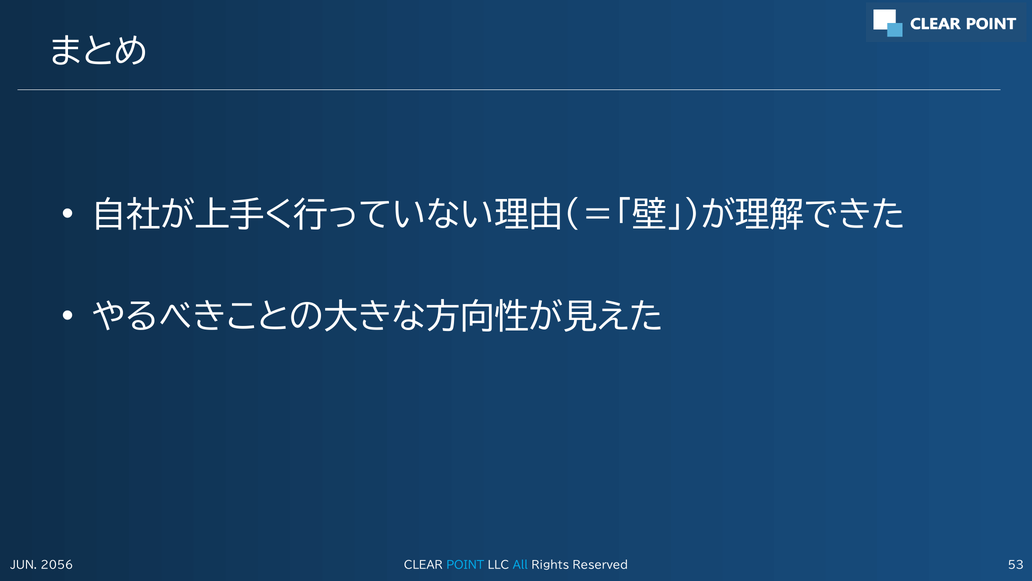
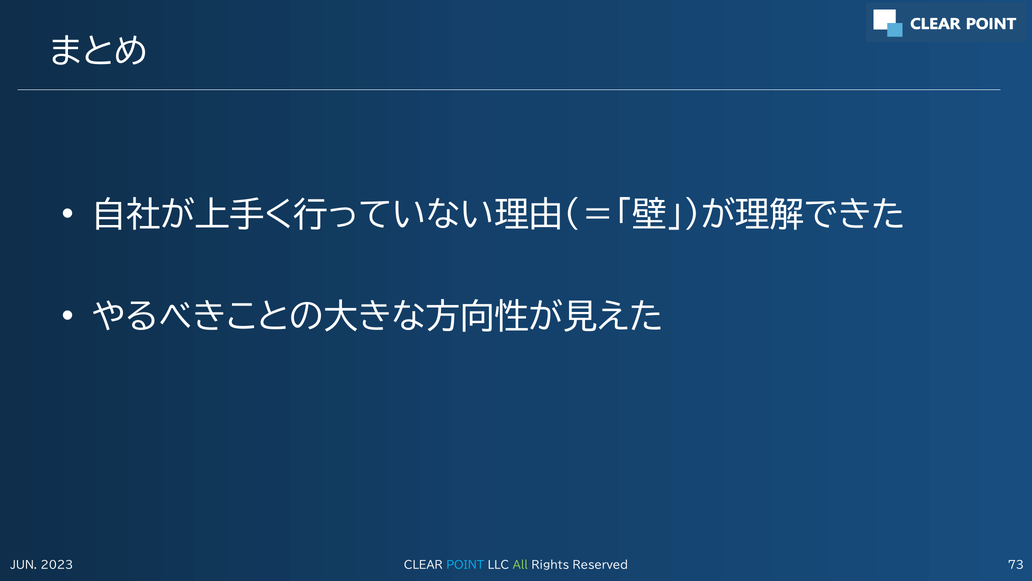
2056: 2056 -> 2023 (57, 565)
All colour: light blue -> light green (520, 565)
53: 53 -> 73 (1016, 565)
